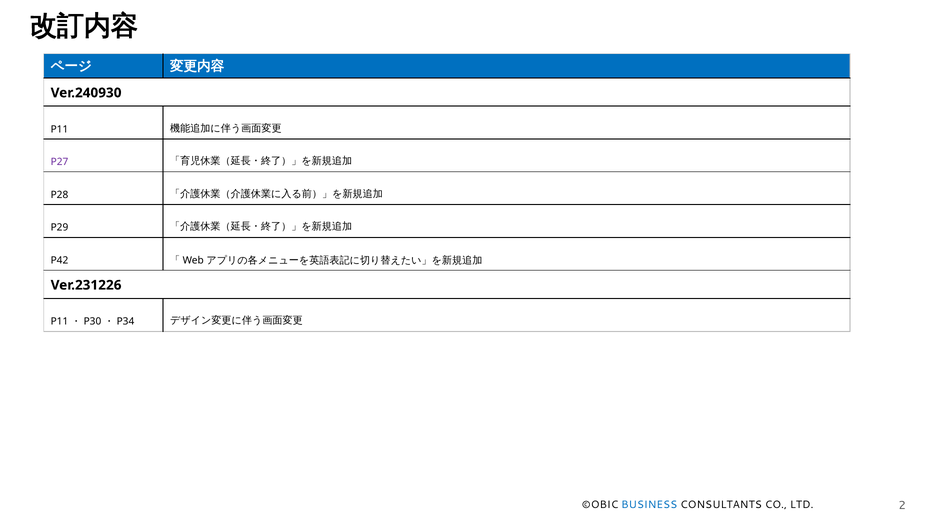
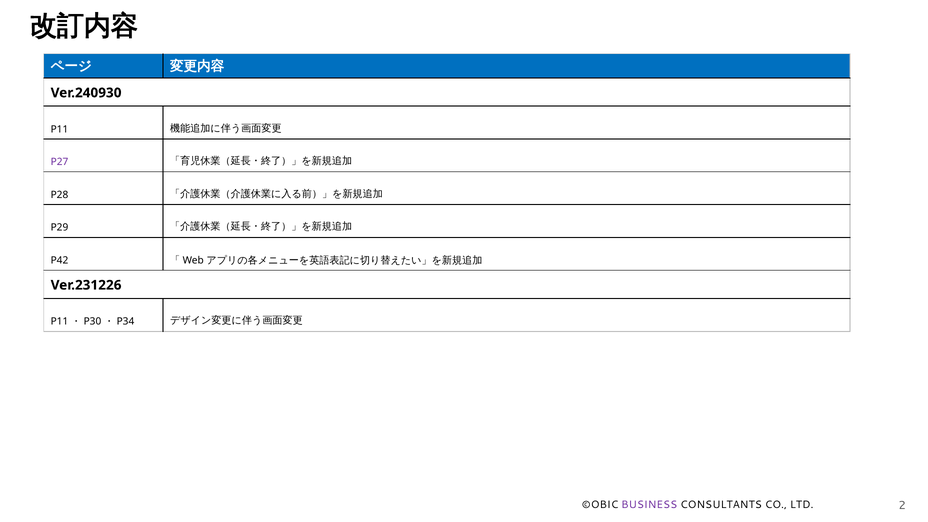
BUSINESS colour: blue -> purple (649, 505)
